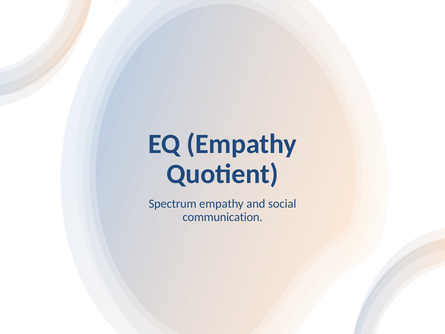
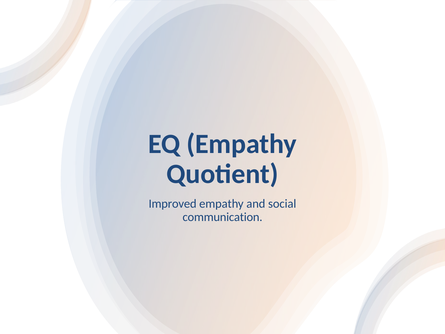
Spectrum: Spectrum -> Improved (173, 204)
